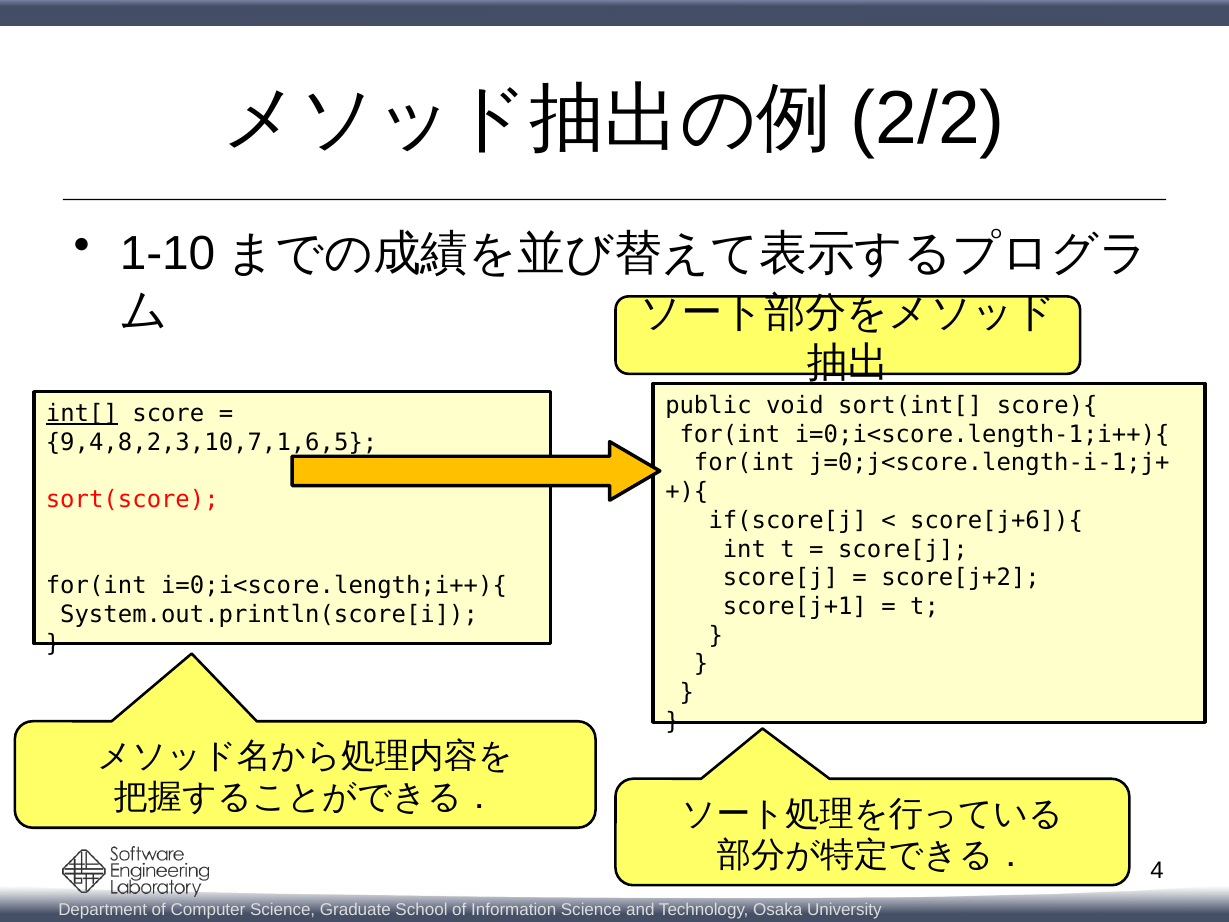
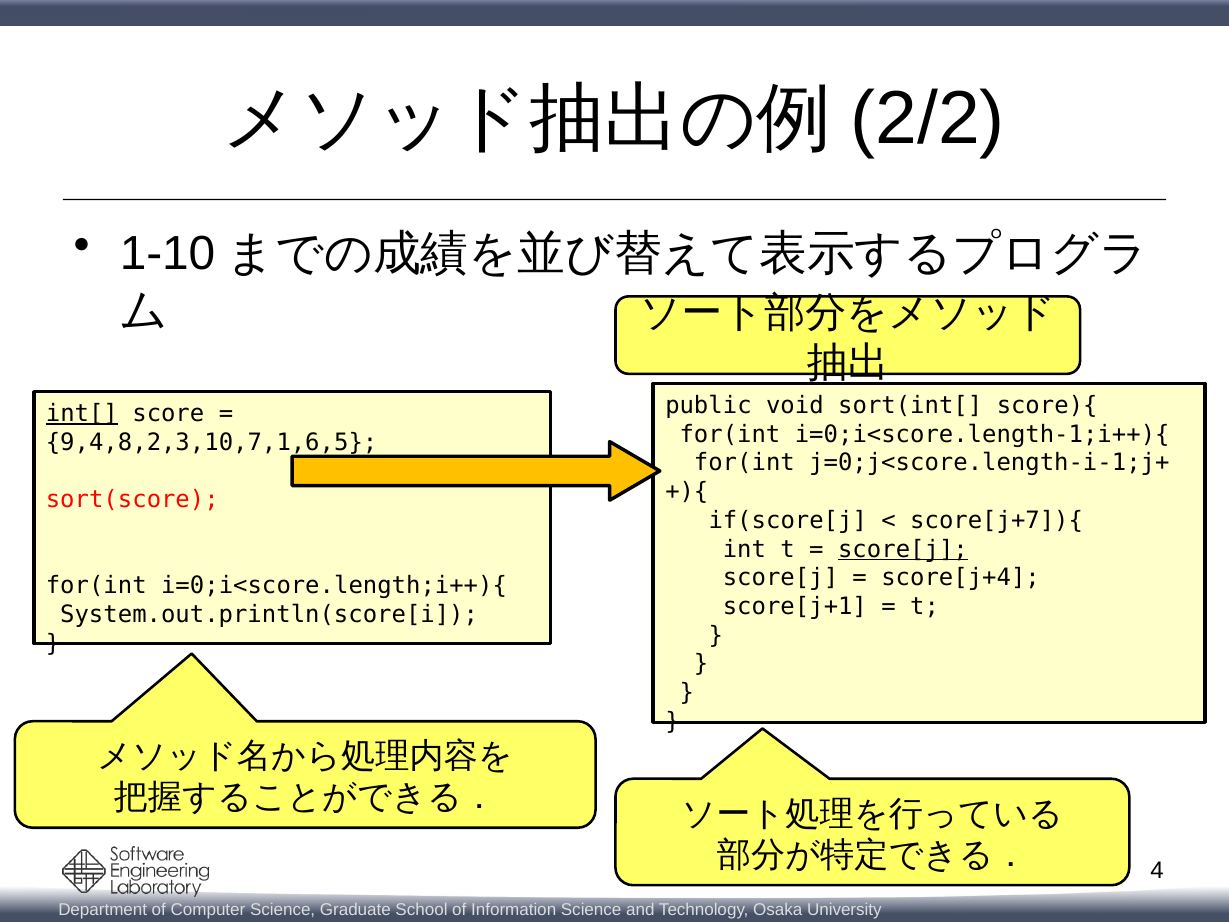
score[j+6]){: score[j+6]){ -> score[j+7]){ (997, 520)
score[j underline: none -> present (903, 549)
score[j+2: score[j+2 -> score[j+4 (961, 578)
